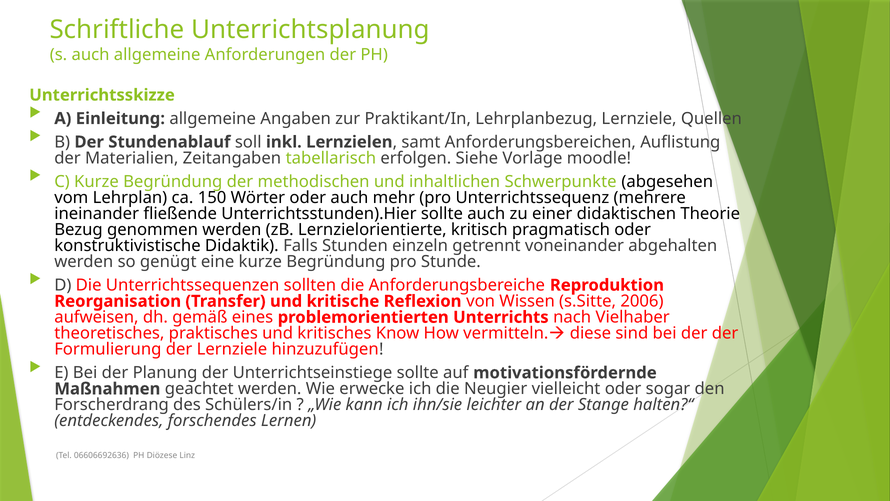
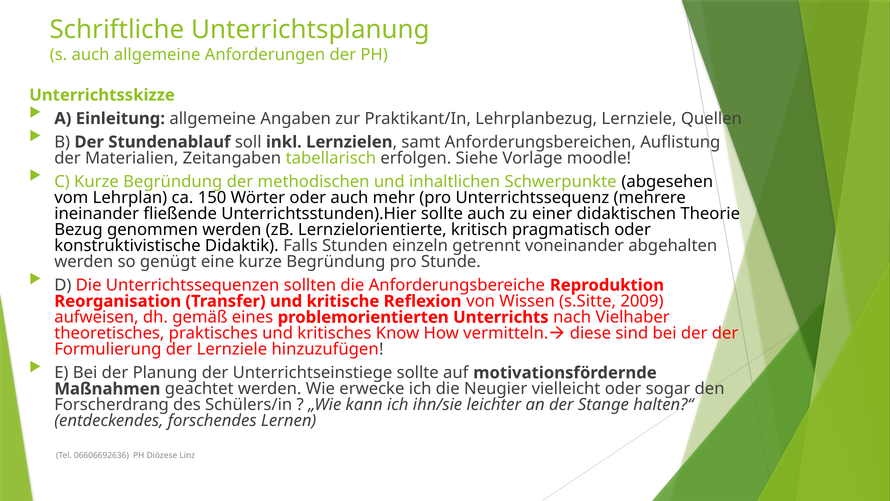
2006: 2006 -> 2009 (642, 301)
